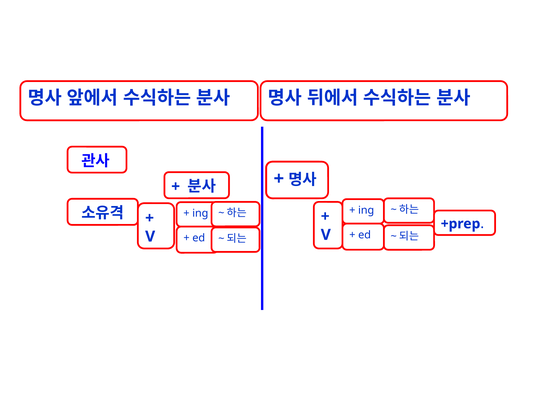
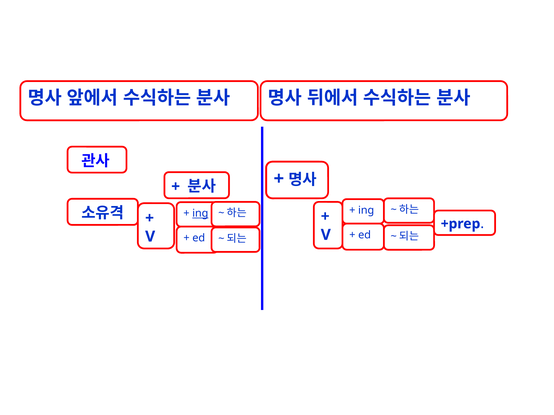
ing underline: none -> present (200, 214)
